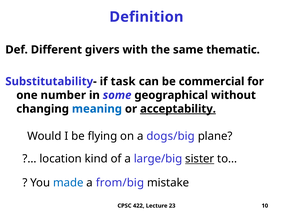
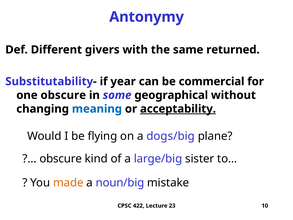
Definition: Definition -> Antonymy (147, 17)
thematic: thematic -> returned (233, 50)
task: task -> year (123, 81)
one number: number -> obscure (63, 95)
location: location -> obscure (61, 159)
sister underline: present -> none (200, 159)
made colour: blue -> orange (68, 182)
from/big: from/big -> noun/big (120, 182)
